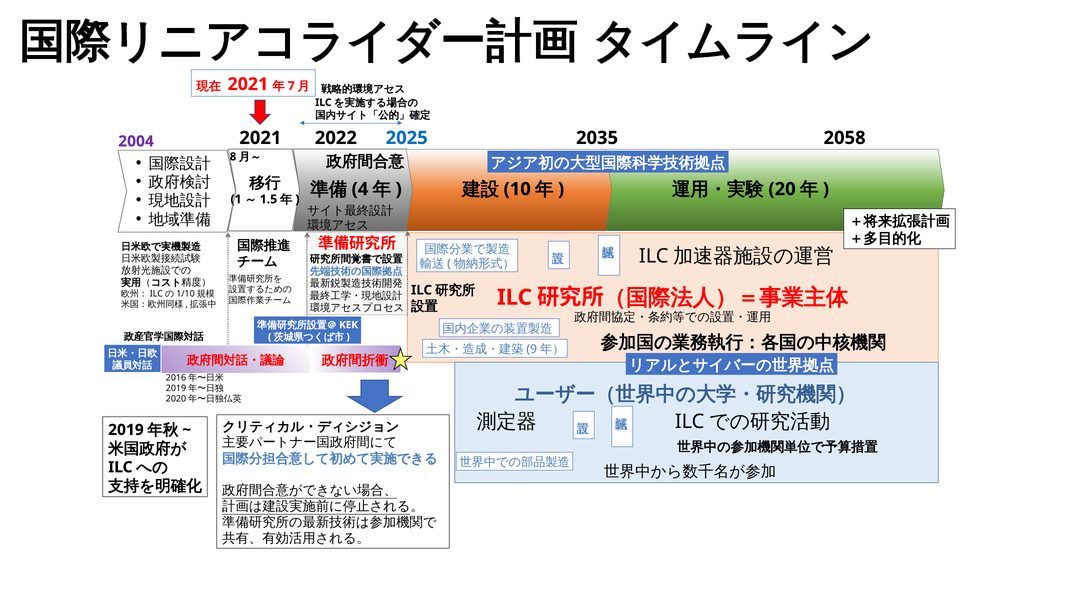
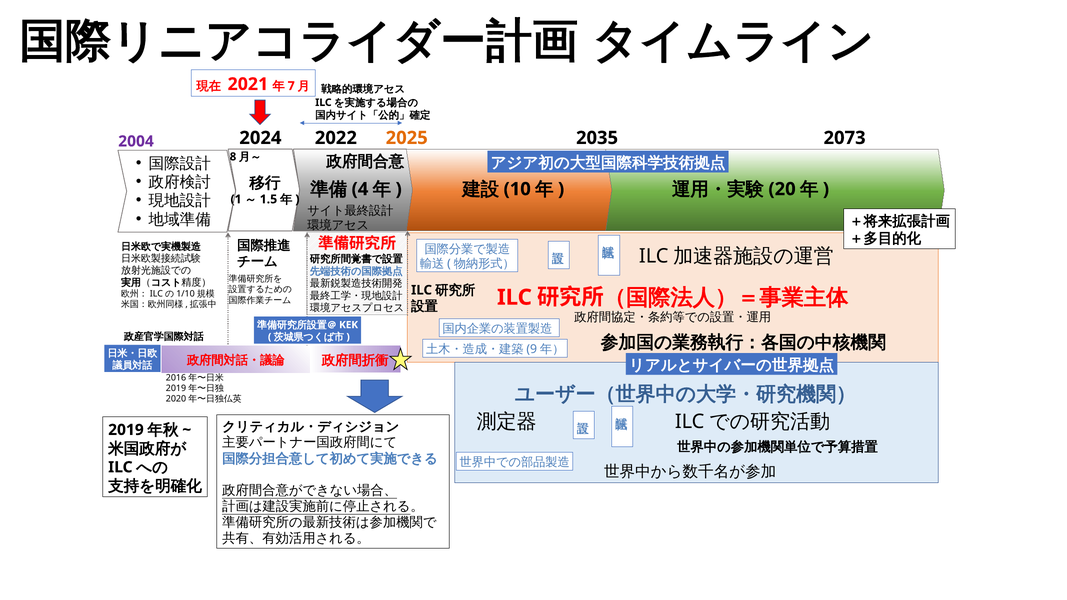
2021: 2021 -> 2024 (260, 138)
2025 colour: blue -> orange (407, 138)
2058: 2058 -> 2073 (845, 138)
